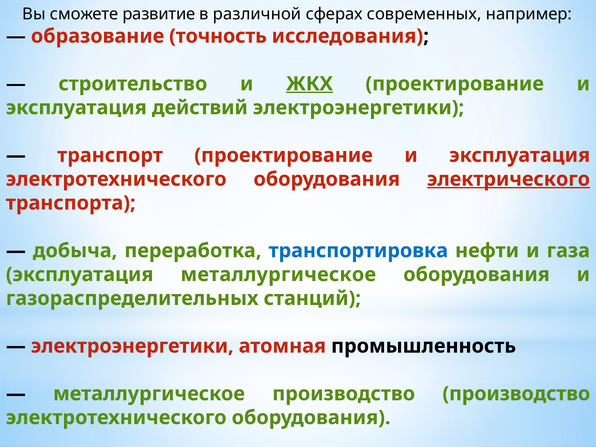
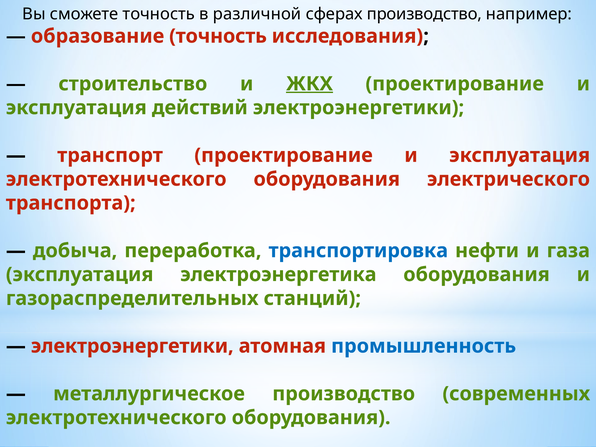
сможете развитие: развитие -> точность (159, 14)
сферах современных: современных -> производство (424, 14)
электрического underline: present -> none (508, 179)
эксплуатация металлургическое: металлургическое -> электроэнергетика (278, 275)
промышленность colour: black -> blue (424, 346)
производство производство: производство -> современных (516, 394)
